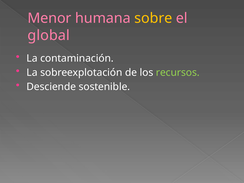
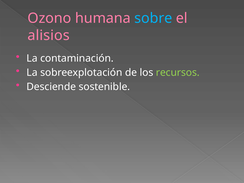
Menor: Menor -> Ozono (49, 18)
sobre colour: yellow -> light blue (153, 18)
global: global -> alisios (49, 35)
